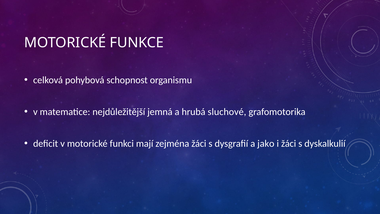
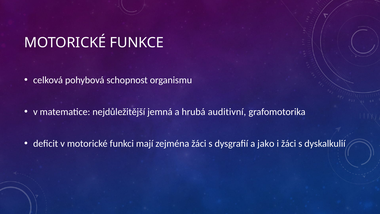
sluchové: sluchové -> auditivní (227, 112)
